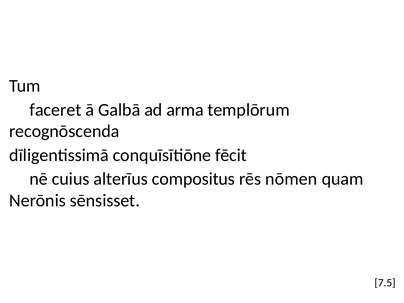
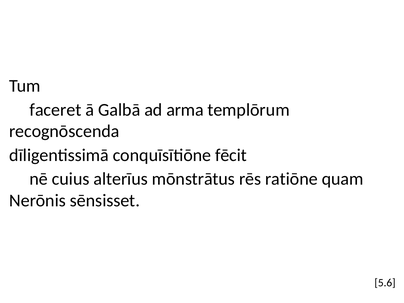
compositus: compositus -> mōnstrātus (193, 179)
nōmen: nōmen -> ratiōne (291, 179)
7.5: 7.5 -> 5.6 (385, 283)
